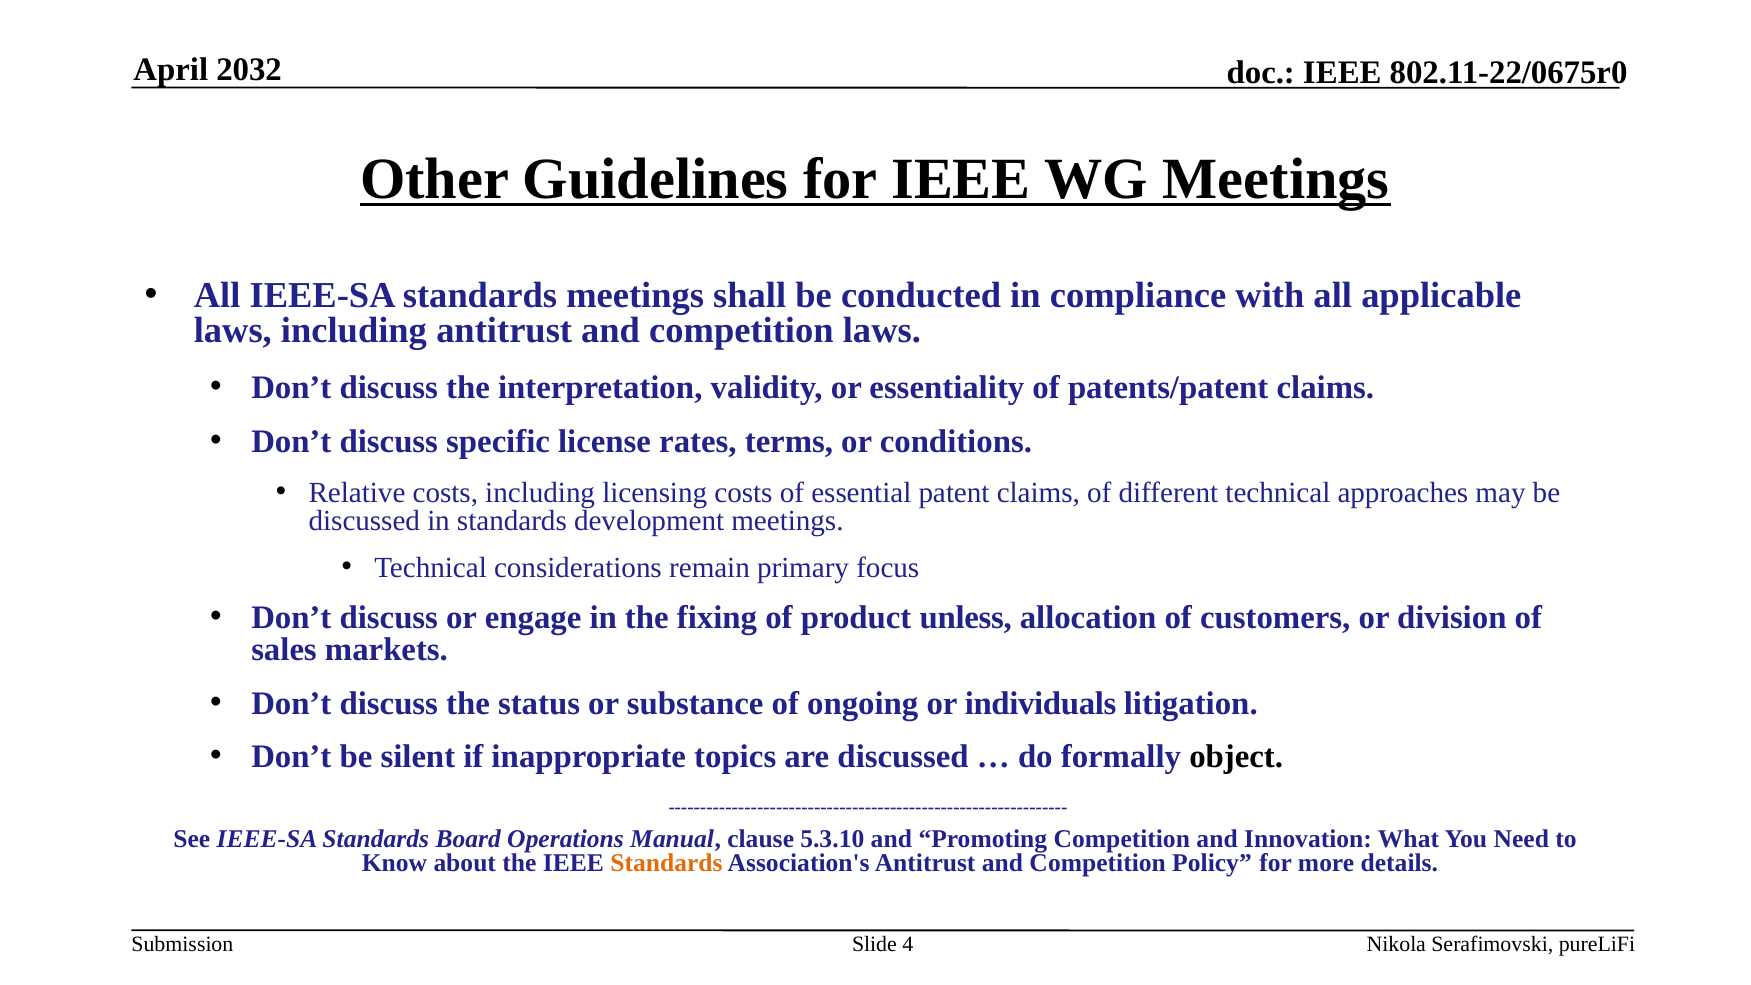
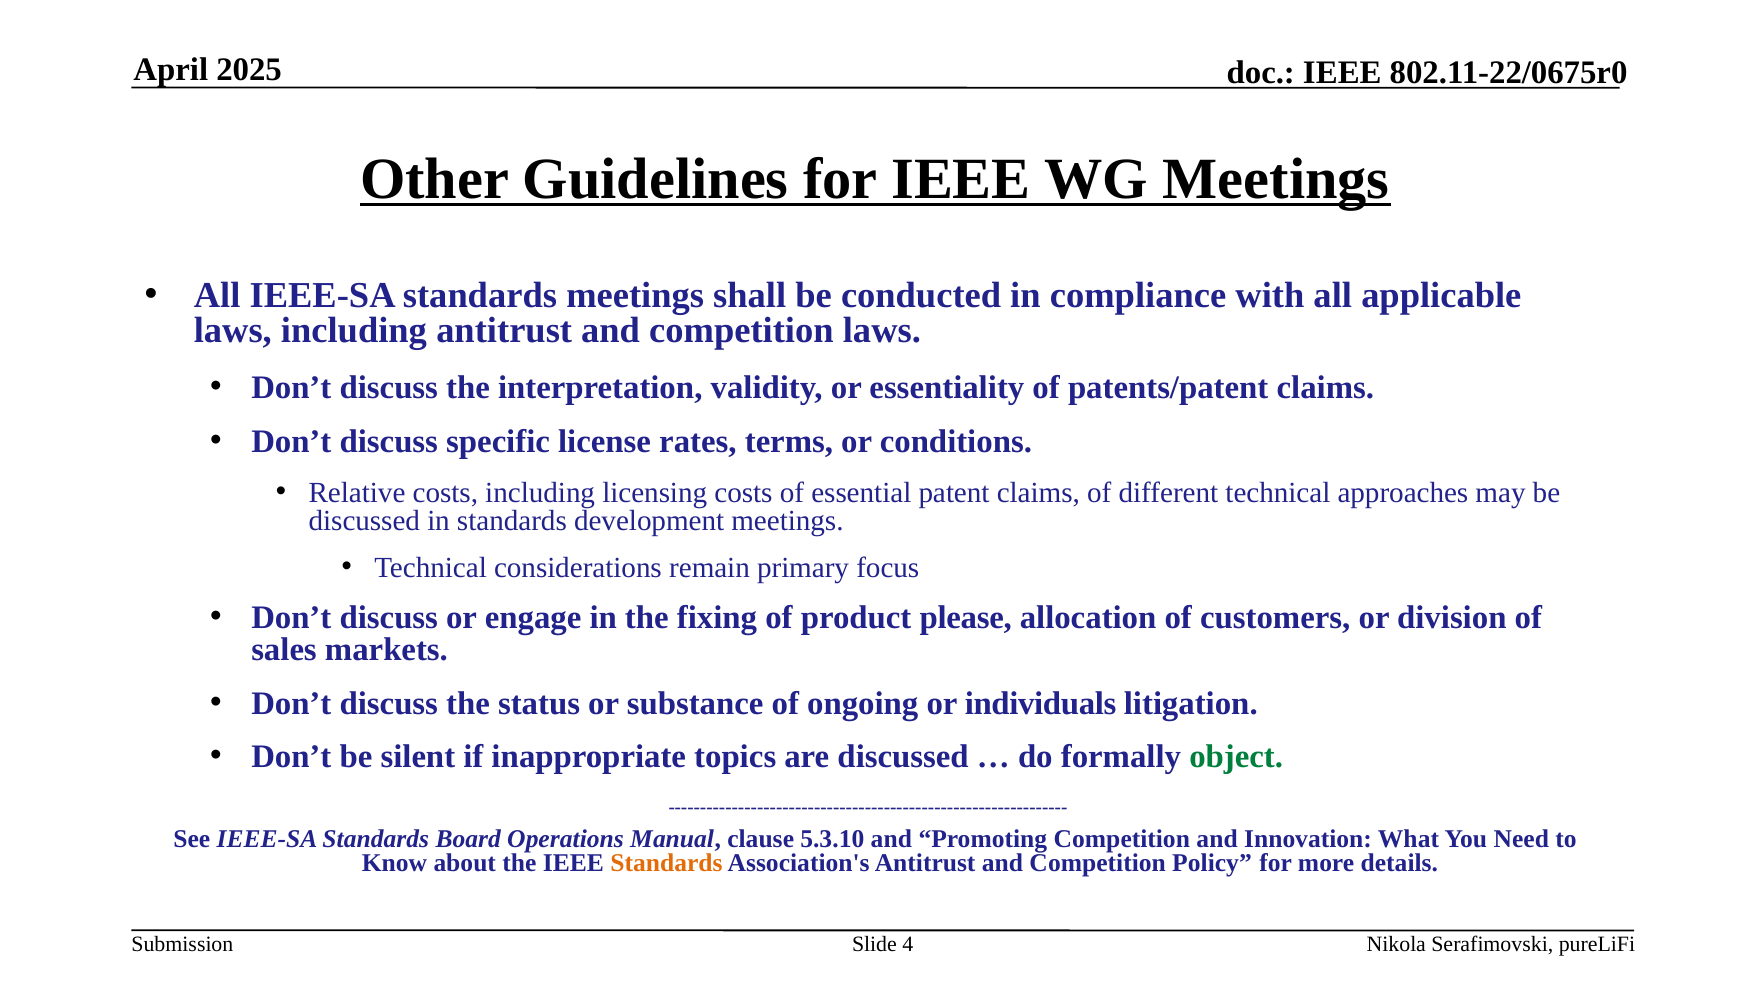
2032: 2032 -> 2025 (249, 70)
unless: unless -> please (966, 618)
object colour: black -> green (1236, 757)
